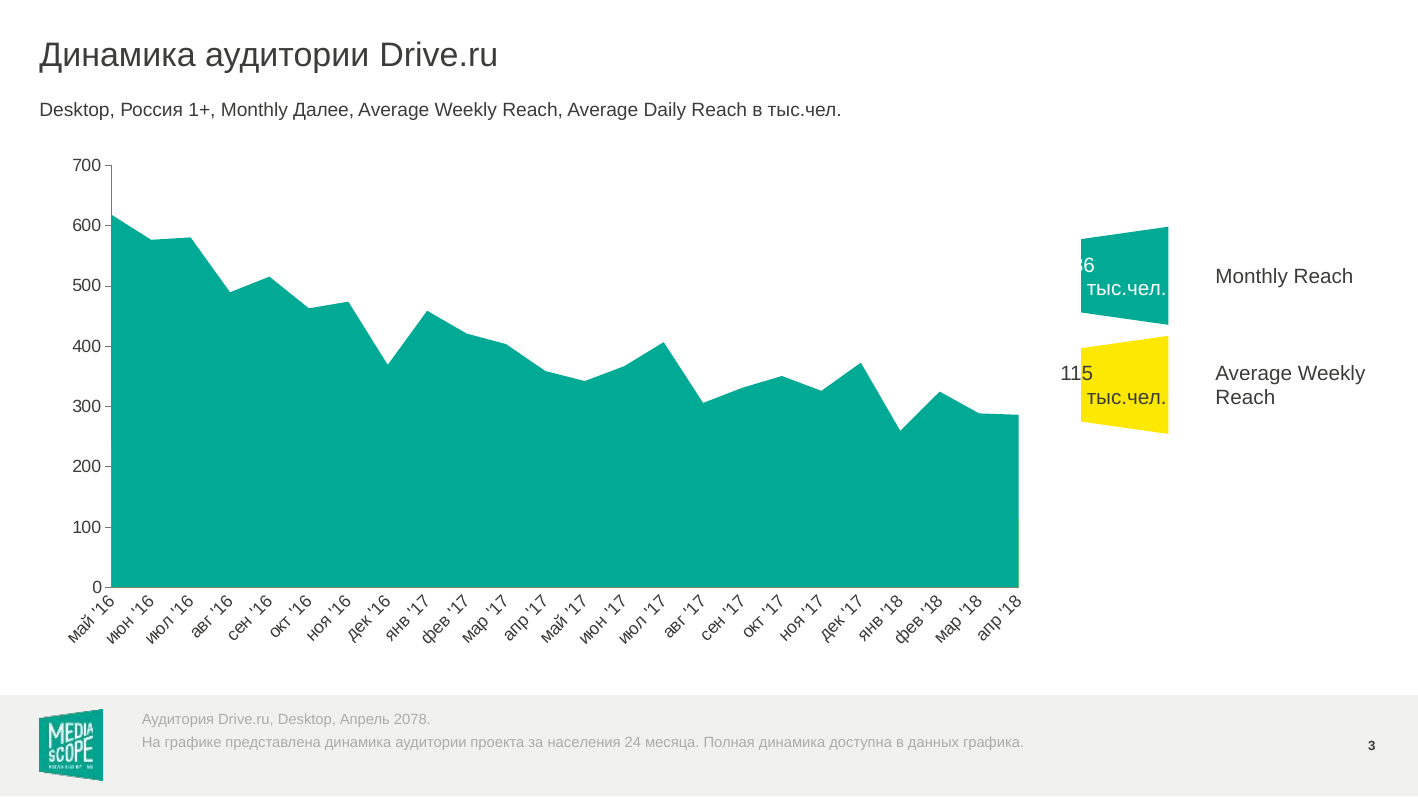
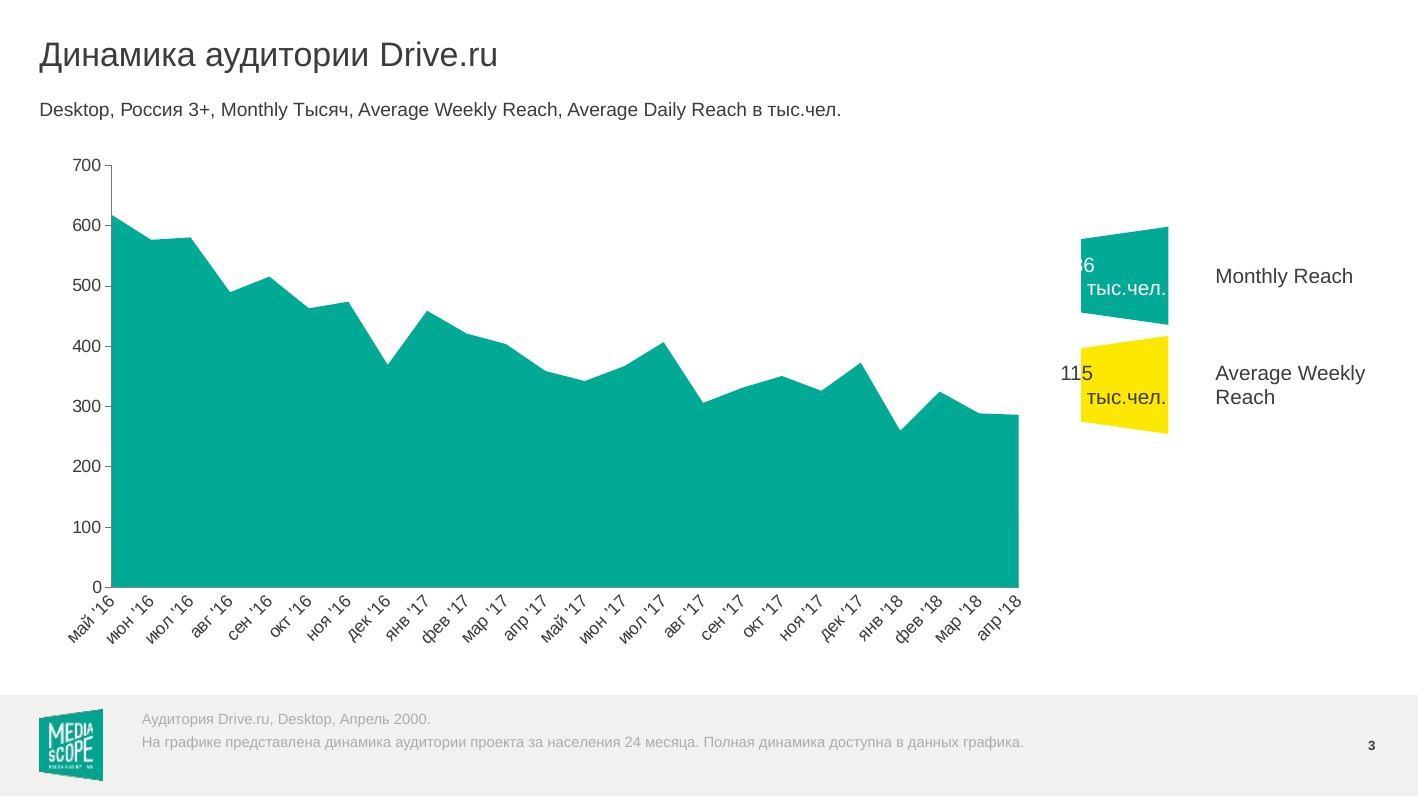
1+: 1+ -> 3+ (202, 110)
Далее: Далее -> Тысяч (324, 110)
2078: 2078 -> 2000 (412, 720)
